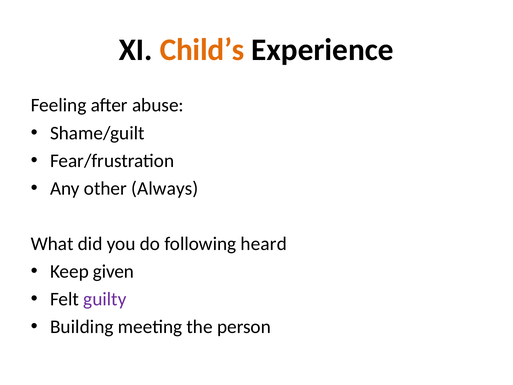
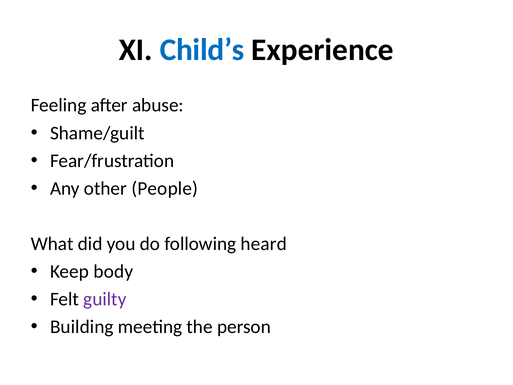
Child’s colour: orange -> blue (202, 50)
Always: Always -> People (165, 188)
given: given -> body (113, 271)
